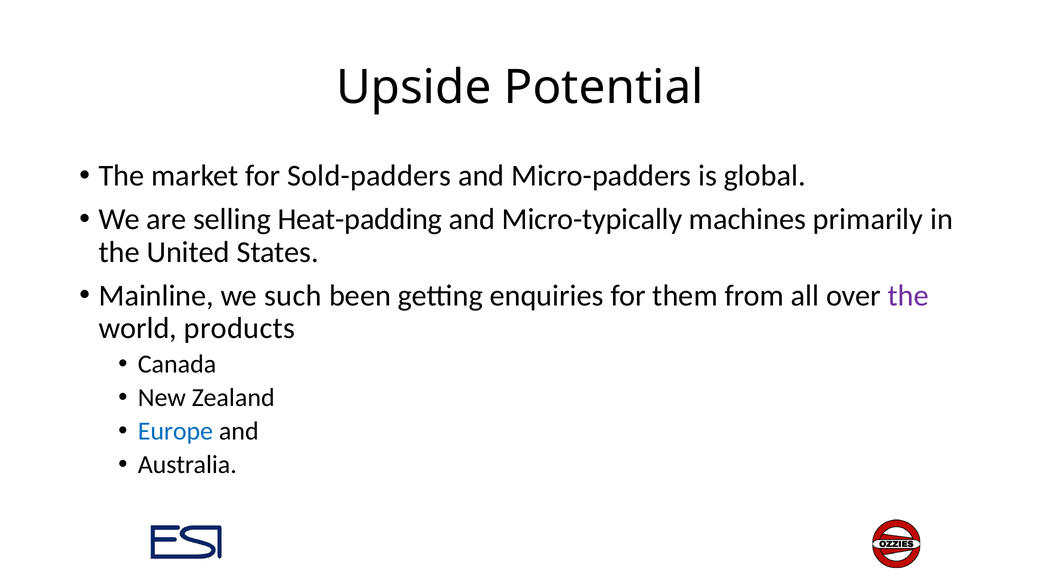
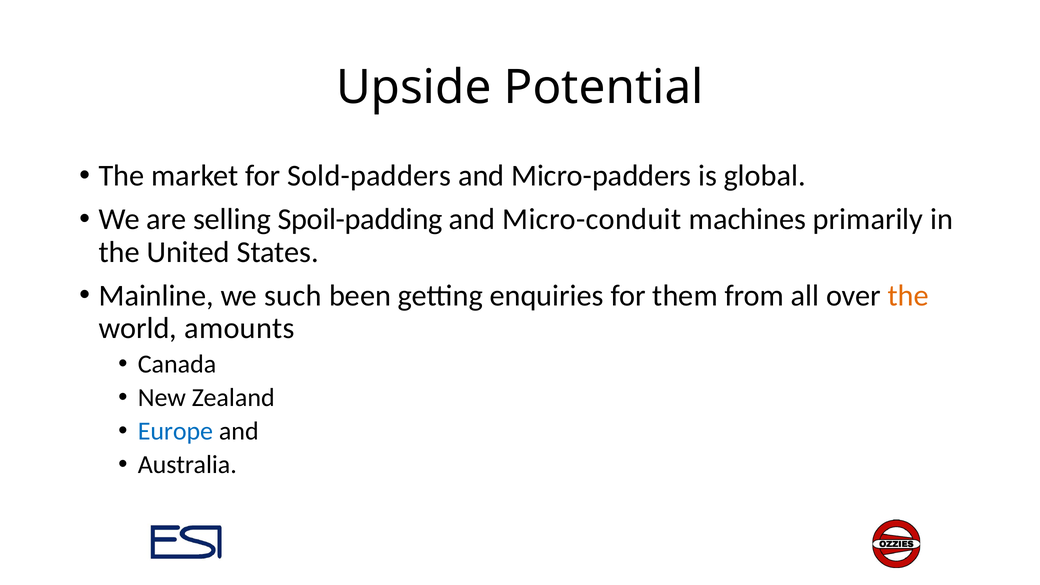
Heat-padding: Heat-padding -> Spoil-padding (360, 219)
Micro-typically: Micro-typically -> Micro-conduit (592, 219)
the colour: purple -> orange (908, 296)
products: products -> amounts (239, 328)
